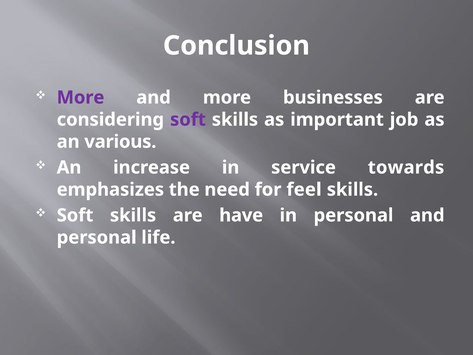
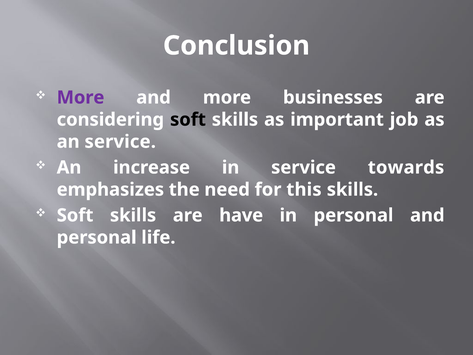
soft colour: purple -> black (188, 120)
an various: various -> service (120, 142)
feel: feel -> this (304, 189)
